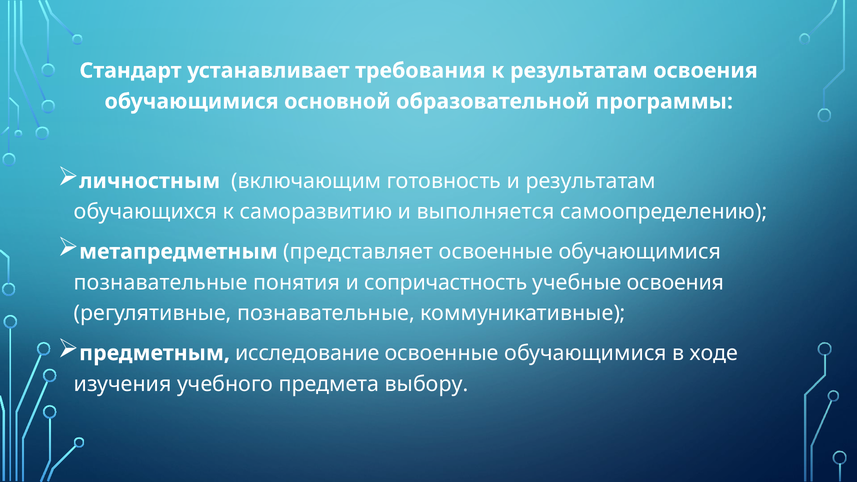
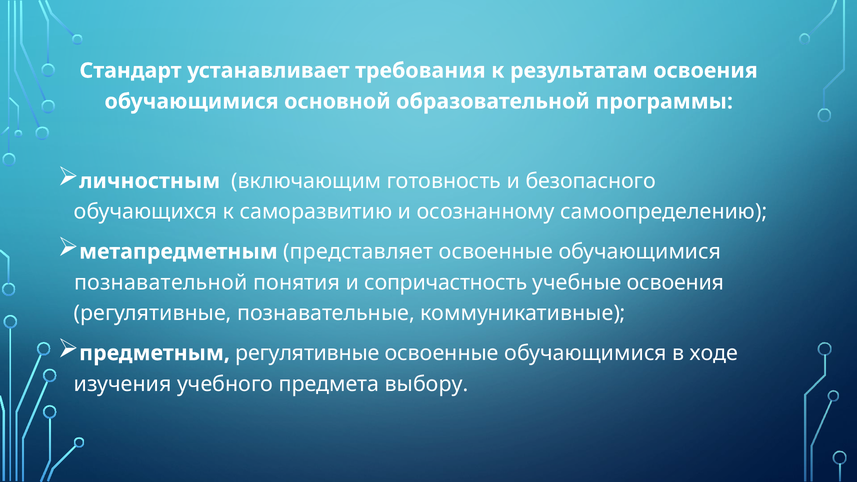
и результатам: результатам -> безопасного (591, 181)
выполняется: выполняется -> осознанному (486, 212)
познавательные: познавательные -> познавательной (161, 283)
предметным исследование: исследование -> регулятивные (307, 353)
